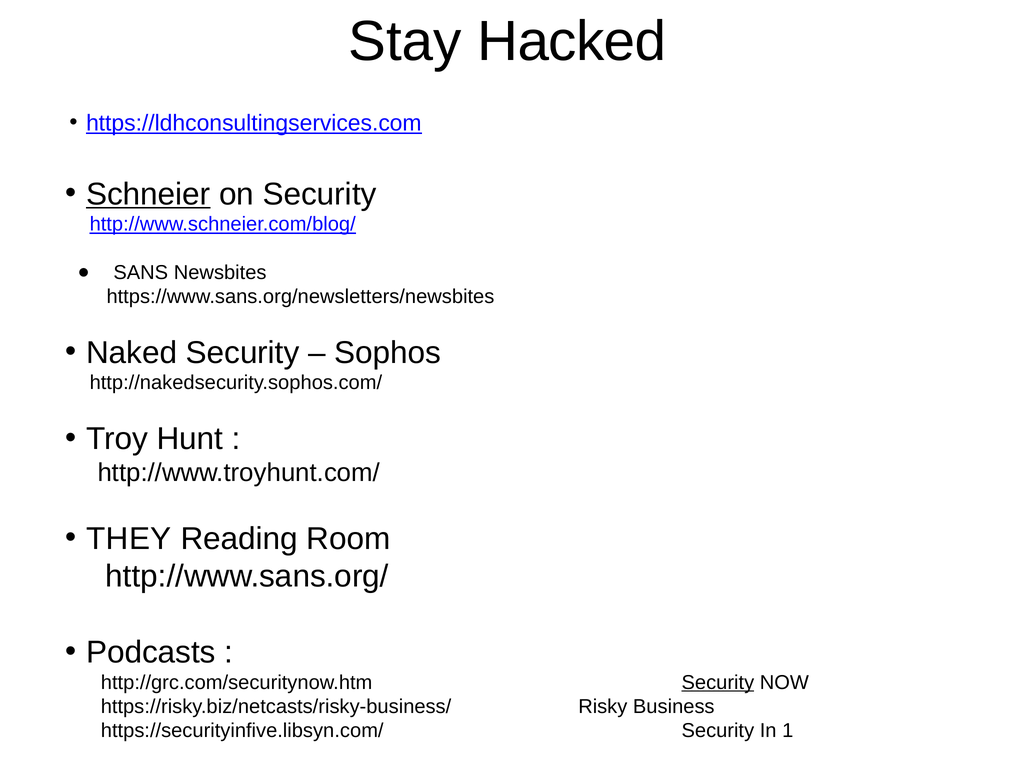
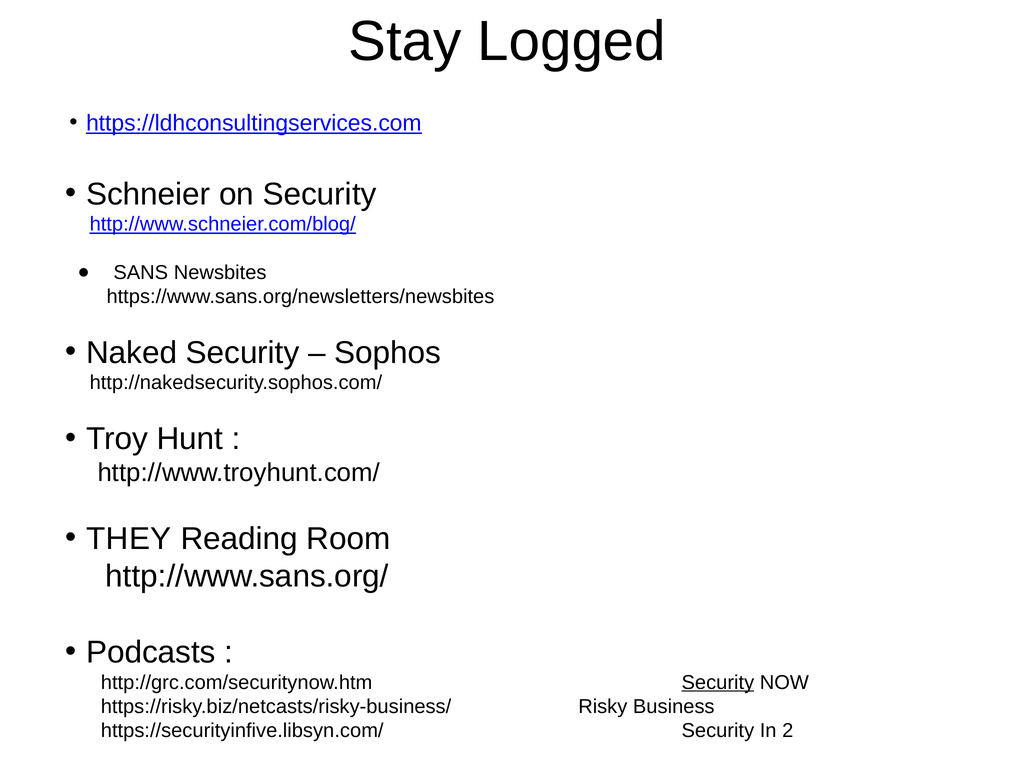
Hacked: Hacked -> Logged (572, 41)
Schneier underline: present -> none (148, 194)
1: 1 -> 2 (788, 731)
